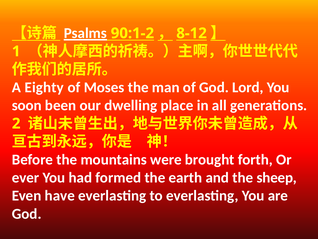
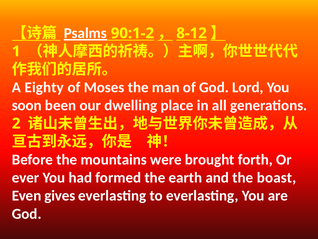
sheep: sheep -> boast (277, 177)
have: have -> gives (60, 195)
